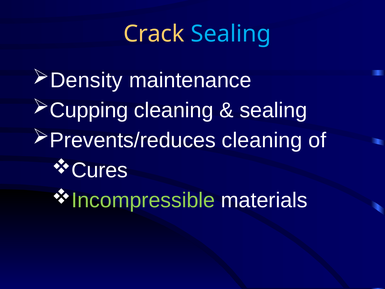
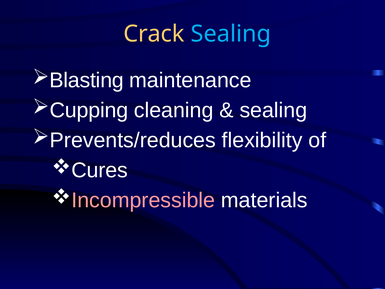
Density: Density -> Blasting (87, 80)
Prevents/reduces cleaning: cleaning -> flexibility (262, 140)
Incompressible colour: light green -> pink (143, 200)
